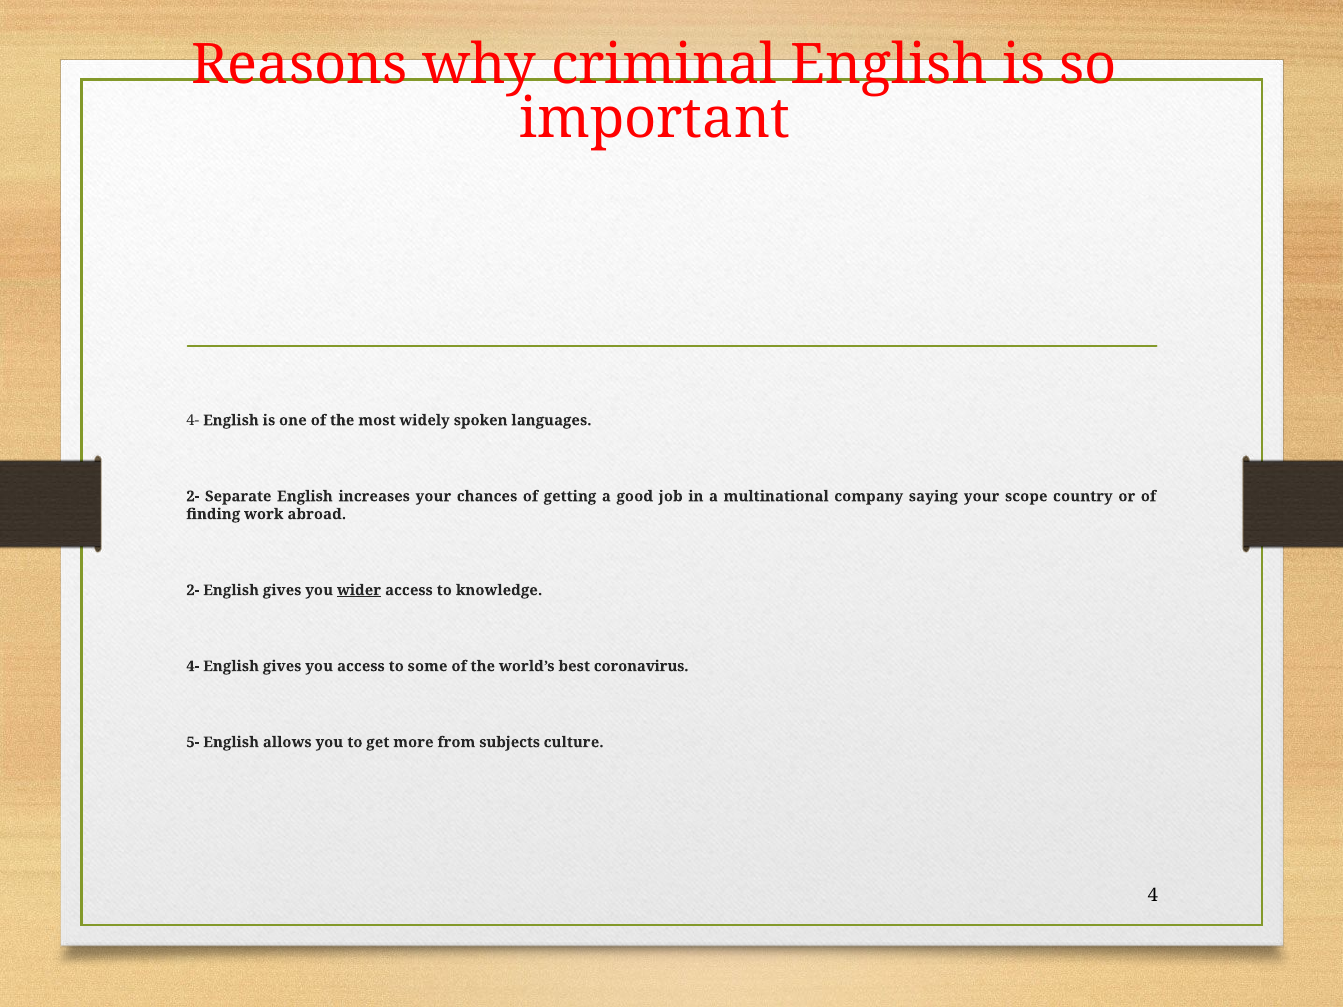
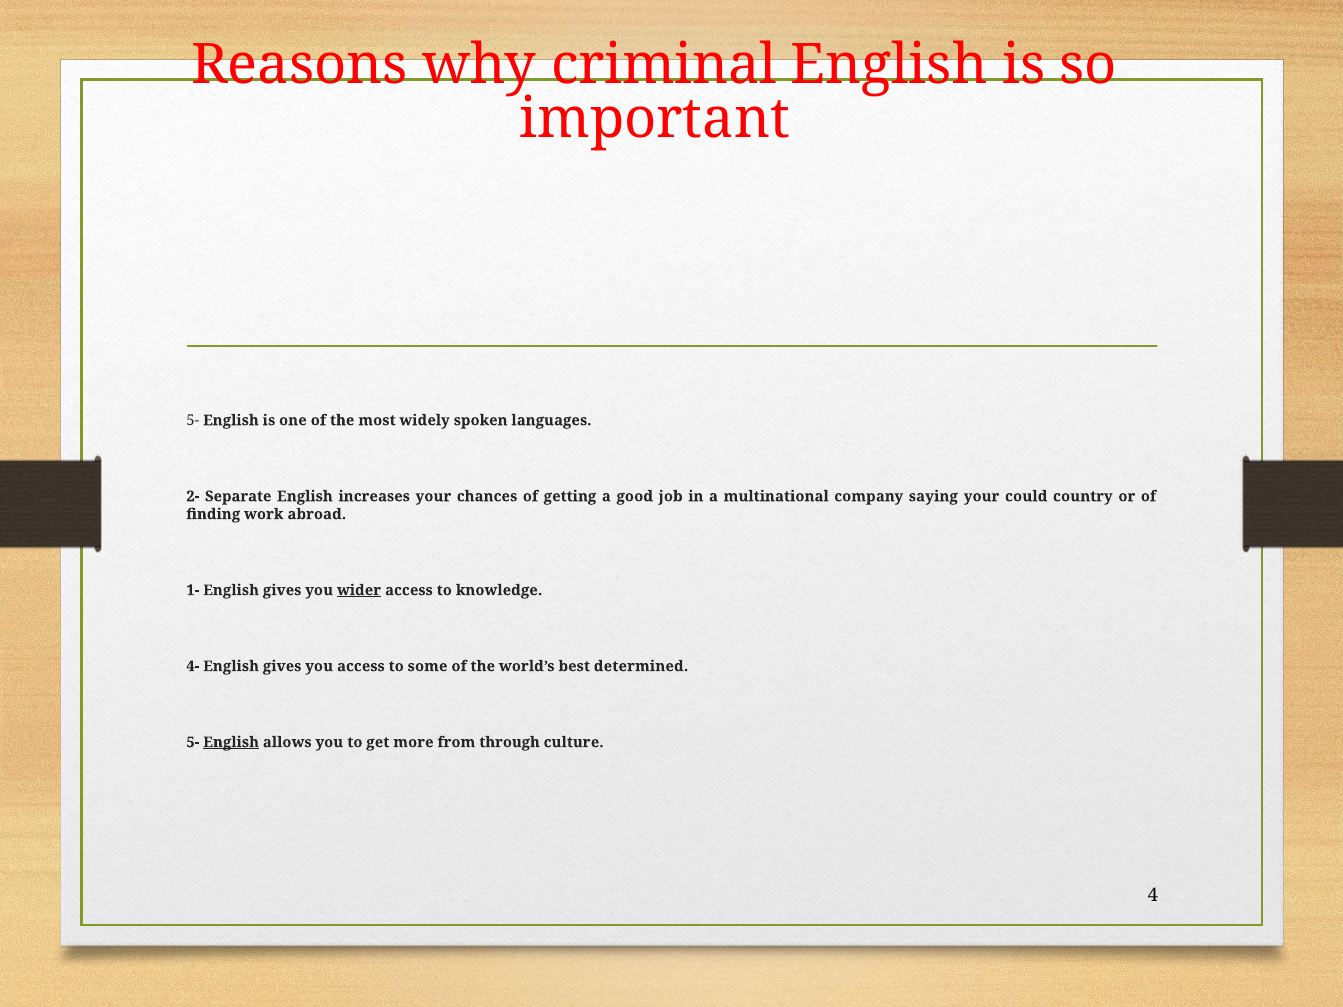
4-: 4- -> 5- (193, 420)
scope: scope -> could (1026, 496)
2-: 2- -> 1- (193, 590)
coronavirus: coronavirus -> determined (641, 666)
English underline: none -> present (231, 742)
subjects: subjects -> through (510, 742)
